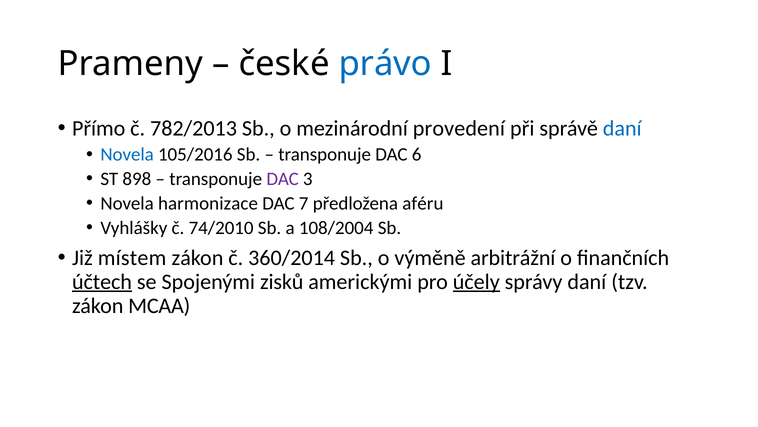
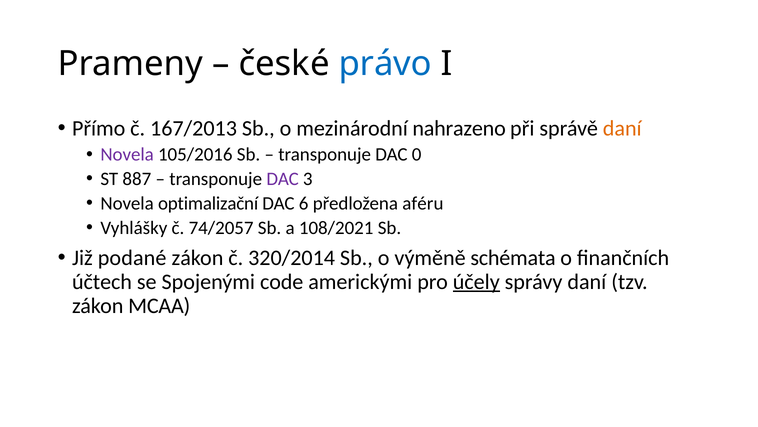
782/2013: 782/2013 -> 167/2013 (194, 128)
provedení: provedení -> nahrazeno (459, 128)
daní colour: blue -> orange (622, 128)
Novela colour: blue -> purple (127, 154)
6: 6 -> 0 (417, 154)
898: 898 -> 887 (137, 179)
harmonizace: harmonizace -> optimalizační (208, 203)
7: 7 -> 6 (304, 203)
74/2010: 74/2010 -> 74/2057 (221, 227)
108/2004: 108/2004 -> 108/2021 (336, 227)
místem: místem -> podané (132, 258)
360/2014: 360/2014 -> 320/2014 (292, 258)
arbitrážní: arbitrážní -> schémata (513, 258)
účtech underline: present -> none (102, 281)
zisků: zisků -> code (282, 281)
